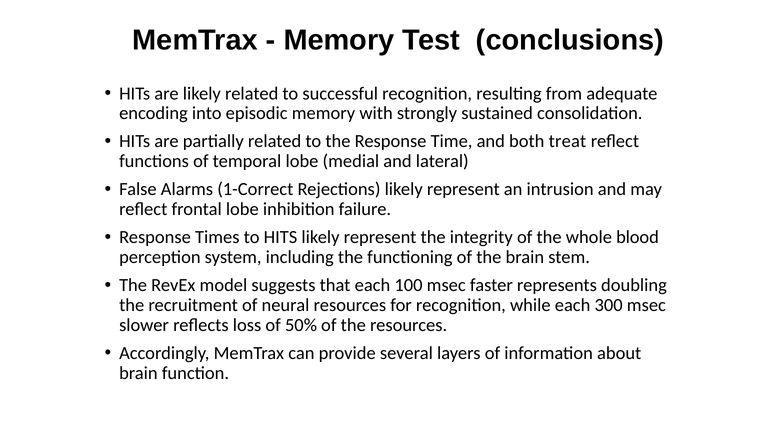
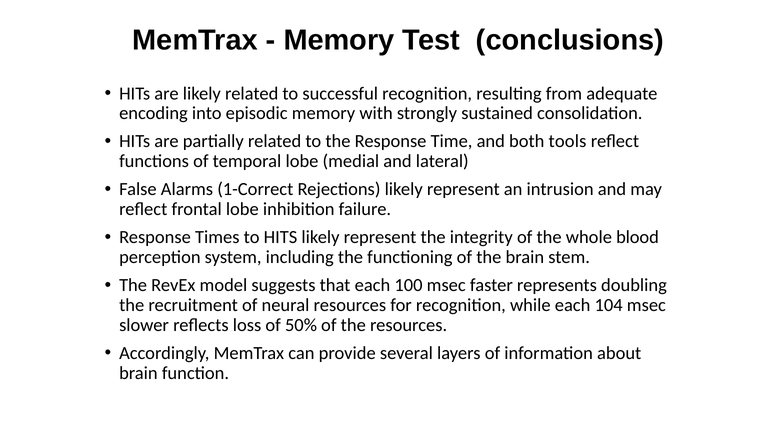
treat: treat -> tools (567, 141)
300: 300 -> 104 (609, 305)
